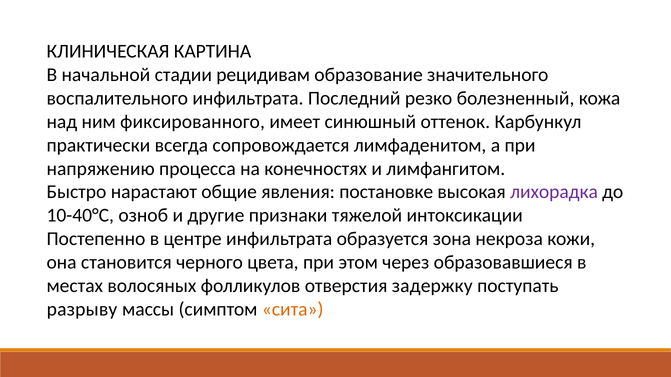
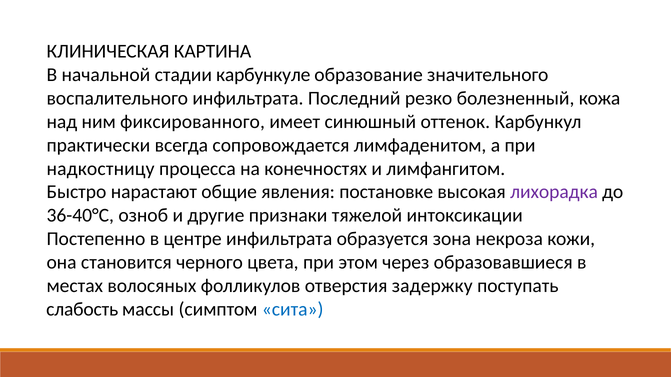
рецидивам: рецидивам -> карбункуле (263, 75)
напряжению: напряжению -> надкостницу (101, 169)
10-40°С: 10-40°С -> 36-40°С (80, 216)
разрыву: разрыву -> слабость (82, 310)
сита colour: orange -> blue (293, 310)
